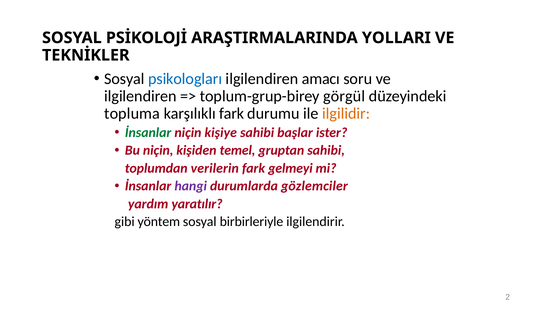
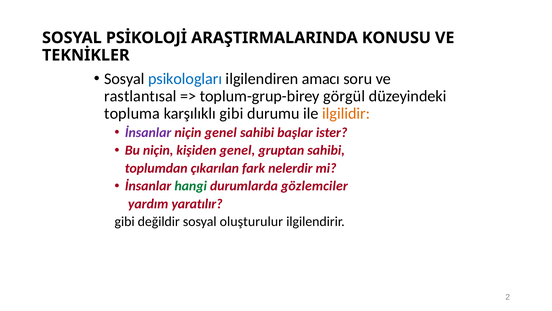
YOLLARI: YOLLARI -> KONUSU (396, 38)
ilgilendiren: ilgilendiren -> rastlantısal (140, 96)
karşılıklı fark: fark -> gibi (231, 113)
İnsanlar colour: green -> purple (148, 132)
niçin kişiye: kişiye -> genel (221, 132)
kişiden temel: temel -> genel (237, 150)
verilerin: verilerin -> çıkarılan (215, 168)
gelmeyi: gelmeyi -> nelerdir (290, 168)
hangi colour: purple -> green (191, 186)
yöntem: yöntem -> değildir (159, 221)
birbirleriyle: birbirleriyle -> oluşturulur (251, 221)
